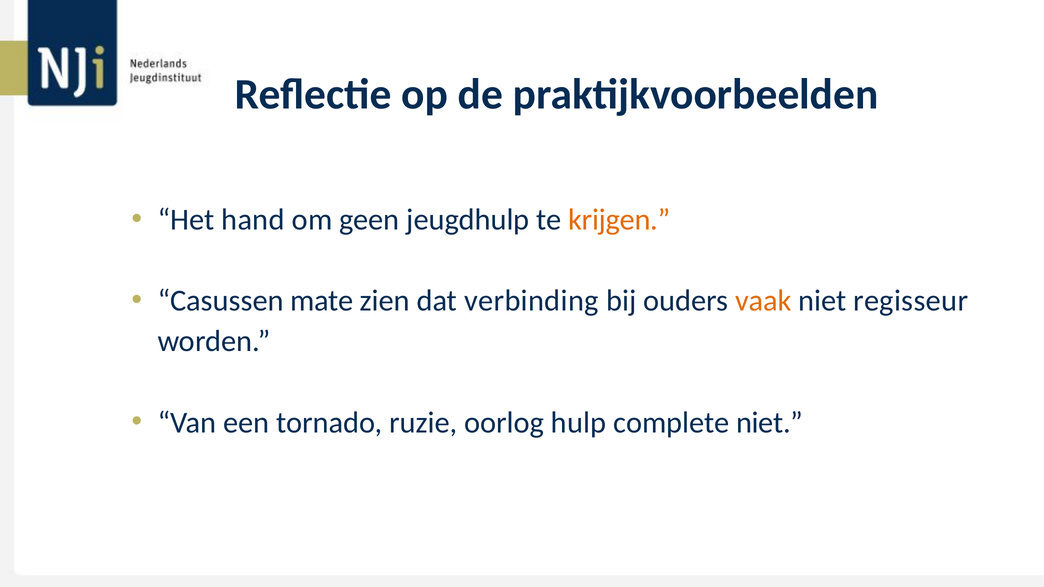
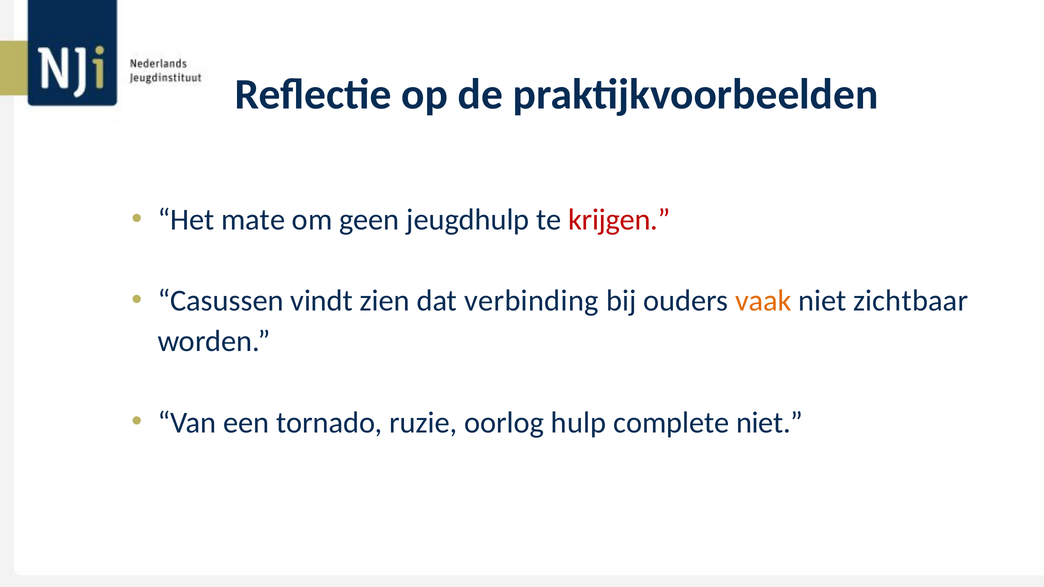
hand: hand -> mate (253, 220)
krijgen colour: orange -> red (619, 220)
mate: mate -> vindt (322, 301)
regisseur: regisseur -> zichtbaar (911, 301)
